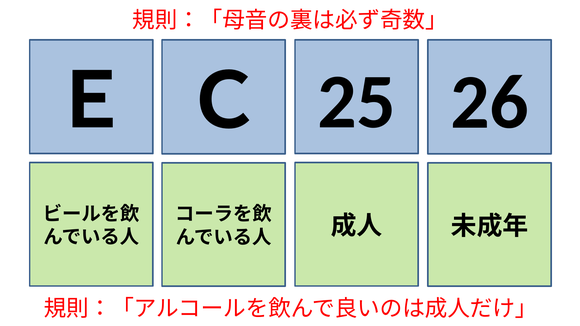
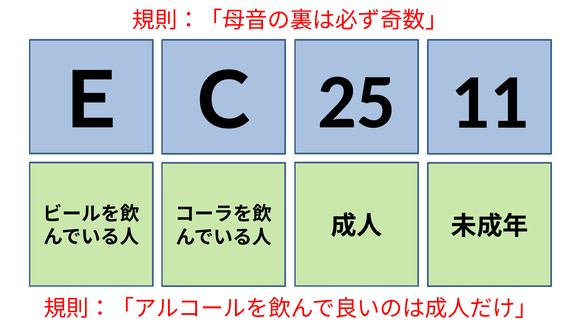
26: 26 -> 11 (490, 102)
